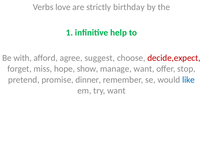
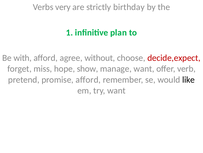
love: love -> very (63, 7)
help: help -> plan (119, 32)
suggest: suggest -> without (100, 58)
stop: stop -> verb (186, 68)
promise dinner: dinner -> afford (88, 79)
like colour: blue -> black (188, 79)
